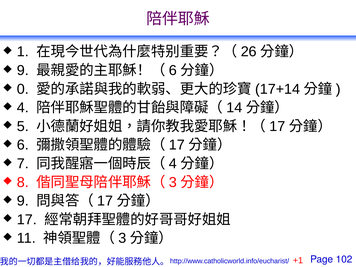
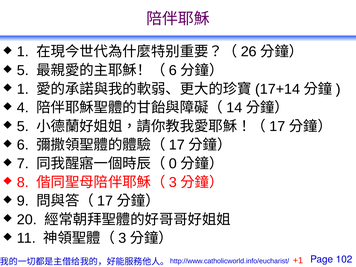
9: 9 -> 5 (23, 70)
0: 0 -> 1 (23, 89)
4: 4 -> 0 (173, 164)
17: 17 -> 20 (27, 220)
